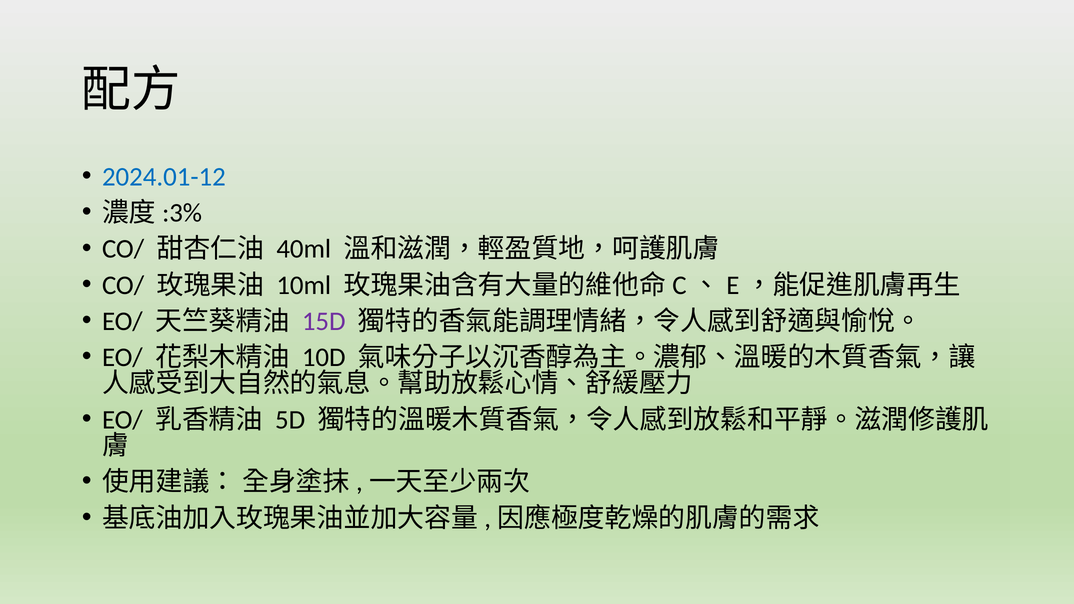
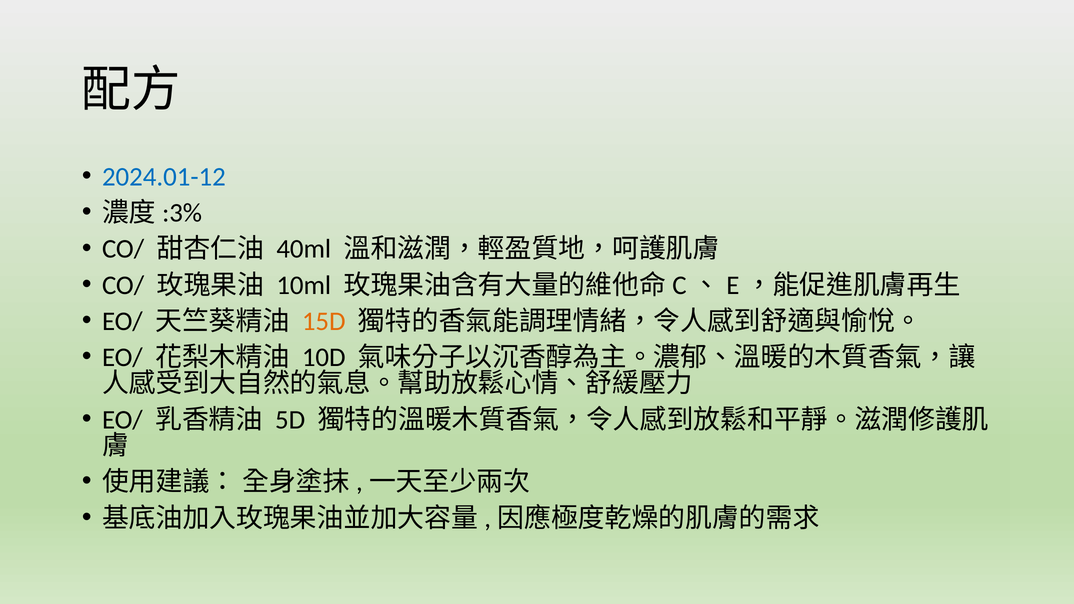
15D colour: purple -> orange (324, 321)
